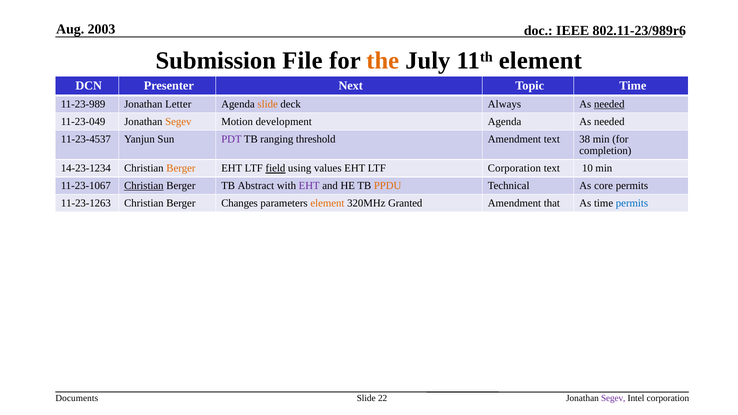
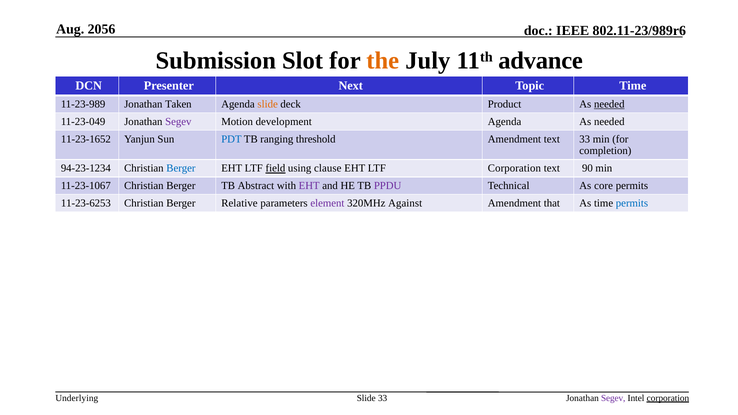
2003: 2003 -> 2056 (102, 29)
File: File -> Slot (303, 61)
11th element: element -> advance (541, 61)
Letter: Letter -> Taken (178, 104)
Always: Always -> Product (505, 104)
Segev colour: orange -> purple (178, 122)
11-23-4537: 11-23-4537 -> 11-23-1652 (86, 139)
PDT colour: purple -> blue (231, 139)
text 38: 38 -> 33 (585, 139)
14-23-1234: 14-23-1234 -> 94-23-1234 (86, 168)
Berger colour: orange -> blue (181, 168)
values: values -> clause (328, 168)
10: 10 -> 90 (587, 168)
Christian underline: present -> none (144, 186)
PPDU colour: orange -> purple (388, 186)
11-23-1263: 11-23-1263 -> 11-23-6253 (86, 203)
Changes: Changes -> Relative (239, 203)
element colour: orange -> purple (327, 203)
Granted: Granted -> Against (405, 203)
Documents: Documents -> Underlying (77, 398)
Slide 22: 22 -> 33 (383, 398)
corporation underline: none -> present (668, 398)
